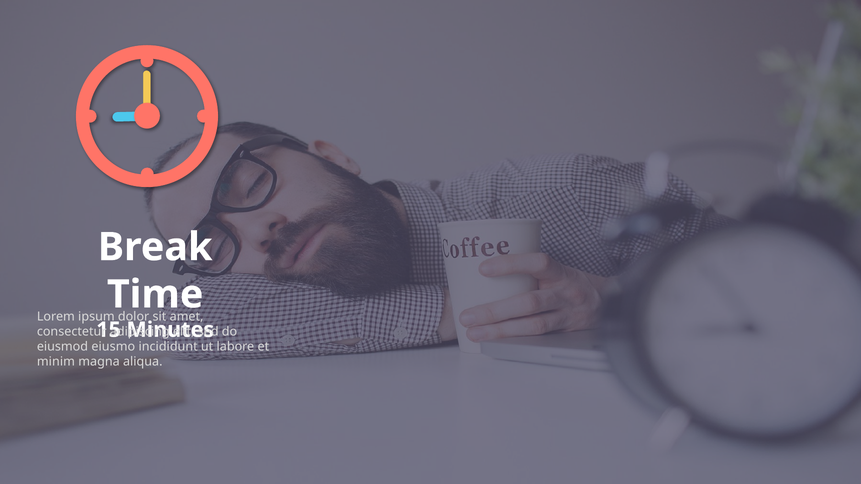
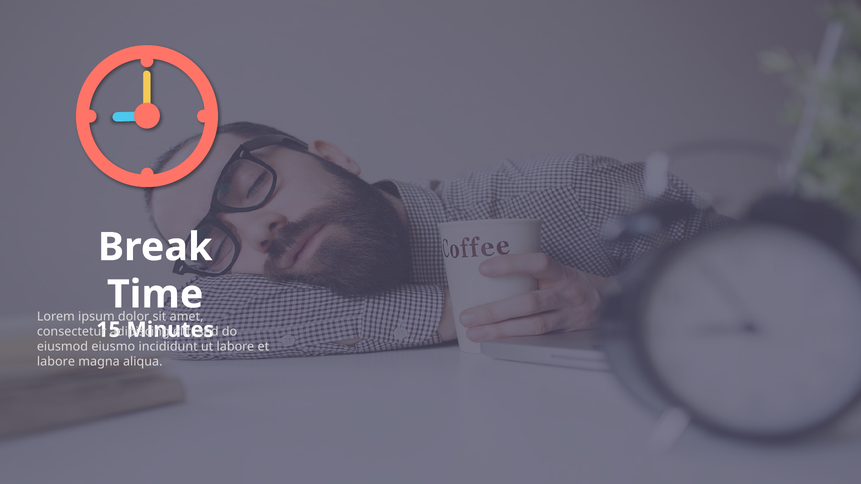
minim: minim -> labore (56, 362)
